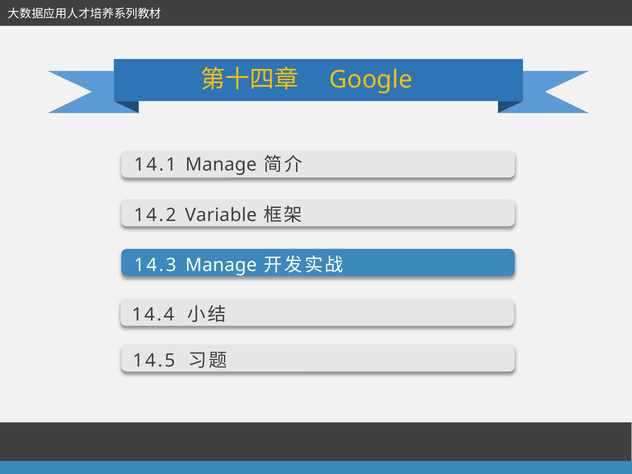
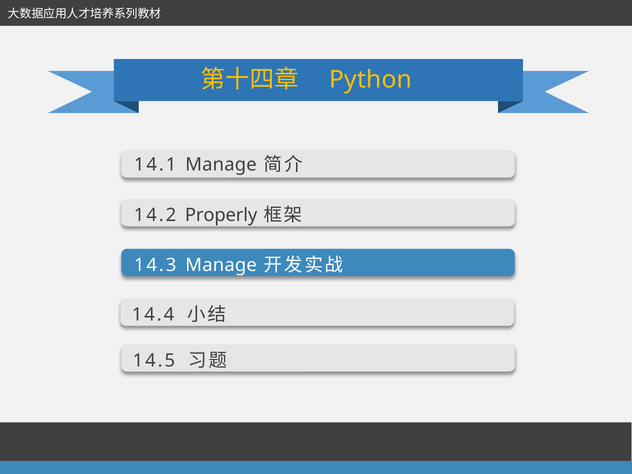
Google: Google -> Python (371, 80)
Variable: Variable -> Properly (221, 215)
